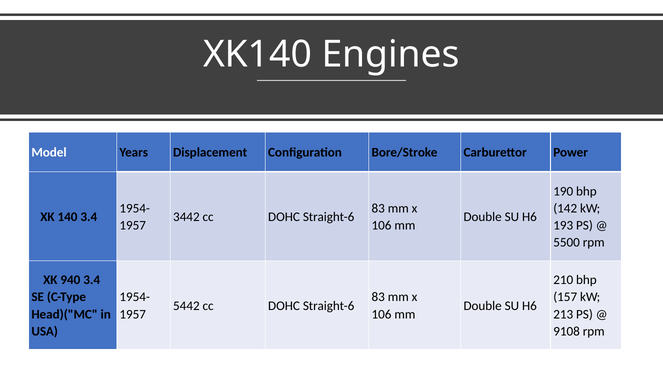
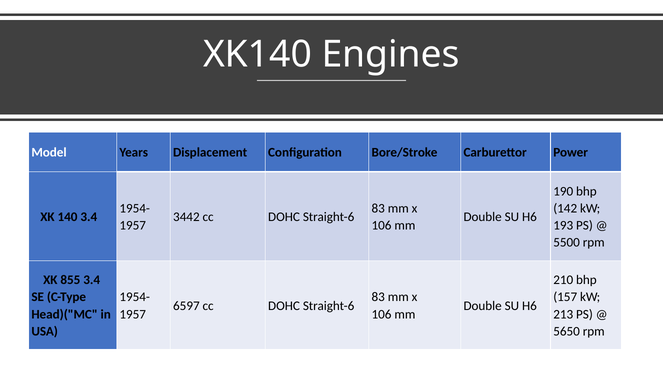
940: 940 -> 855 (70, 280)
5442: 5442 -> 6597 (186, 306)
9108: 9108 -> 5650 (567, 331)
